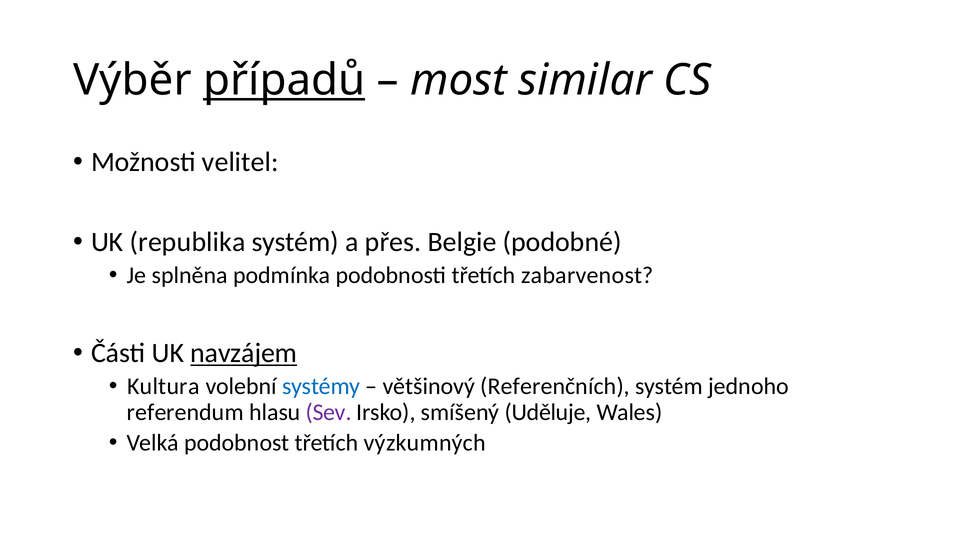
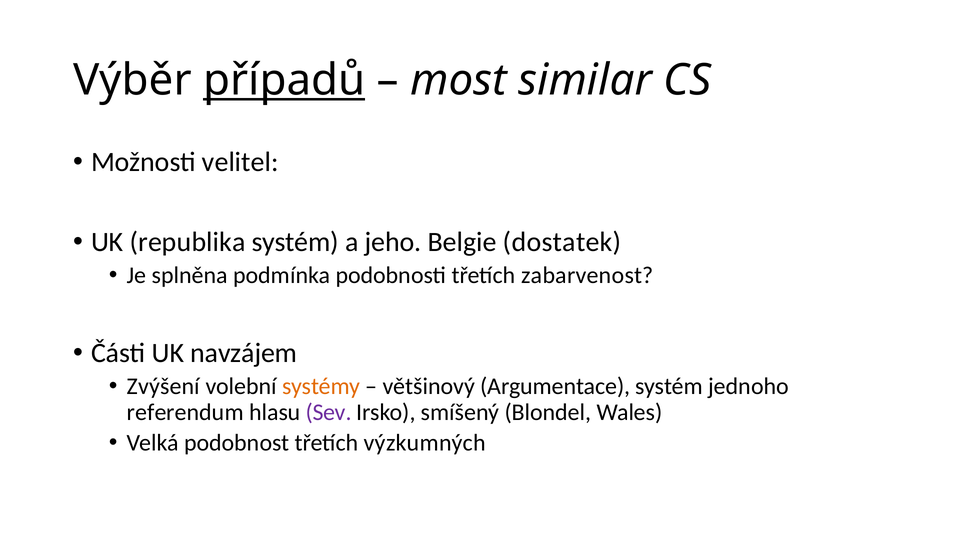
přes: přes -> jeho (393, 242)
podobné: podobné -> dostatek (562, 242)
navzájem underline: present -> none (244, 353)
Kultura: Kultura -> Zvýšení (163, 386)
systémy colour: blue -> orange (321, 386)
Referenčních: Referenčních -> Argumentace (555, 386)
Uděluje: Uděluje -> Blondel (548, 412)
